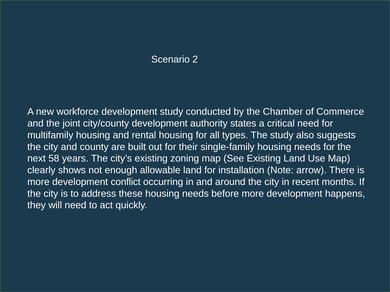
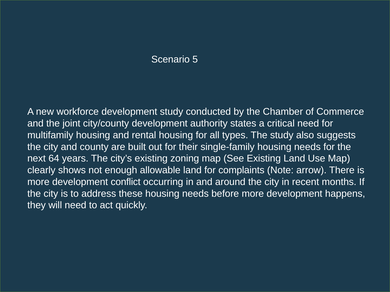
2: 2 -> 5 (195, 60)
58: 58 -> 64 (54, 159)
installation: installation -> complaints (241, 170)
